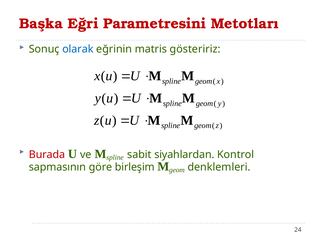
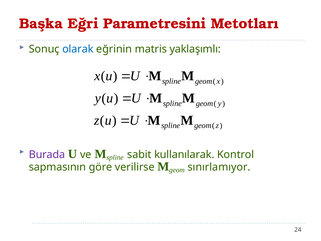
gösteririz: gösteririz -> yaklaşımlı (195, 49)
Burada colour: red -> purple (47, 154)
siyahlardan: siyahlardan -> kullanılarak (184, 154)
birleşim: birleşim -> verilirse (135, 167)
denklemleri: denklemleri -> sınırlamıyor (219, 167)
